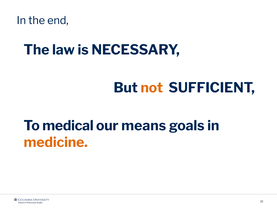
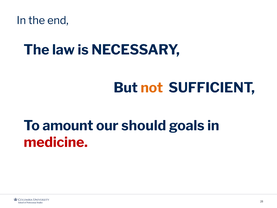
medical: medical -> amount (68, 126)
means: means -> should (144, 126)
medicine colour: orange -> red (56, 142)
